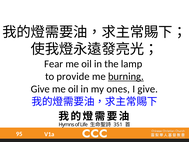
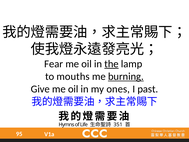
the underline: none -> present (111, 64)
provide: provide -> mouths (73, 76)
I give: give -> past (148, 89)
